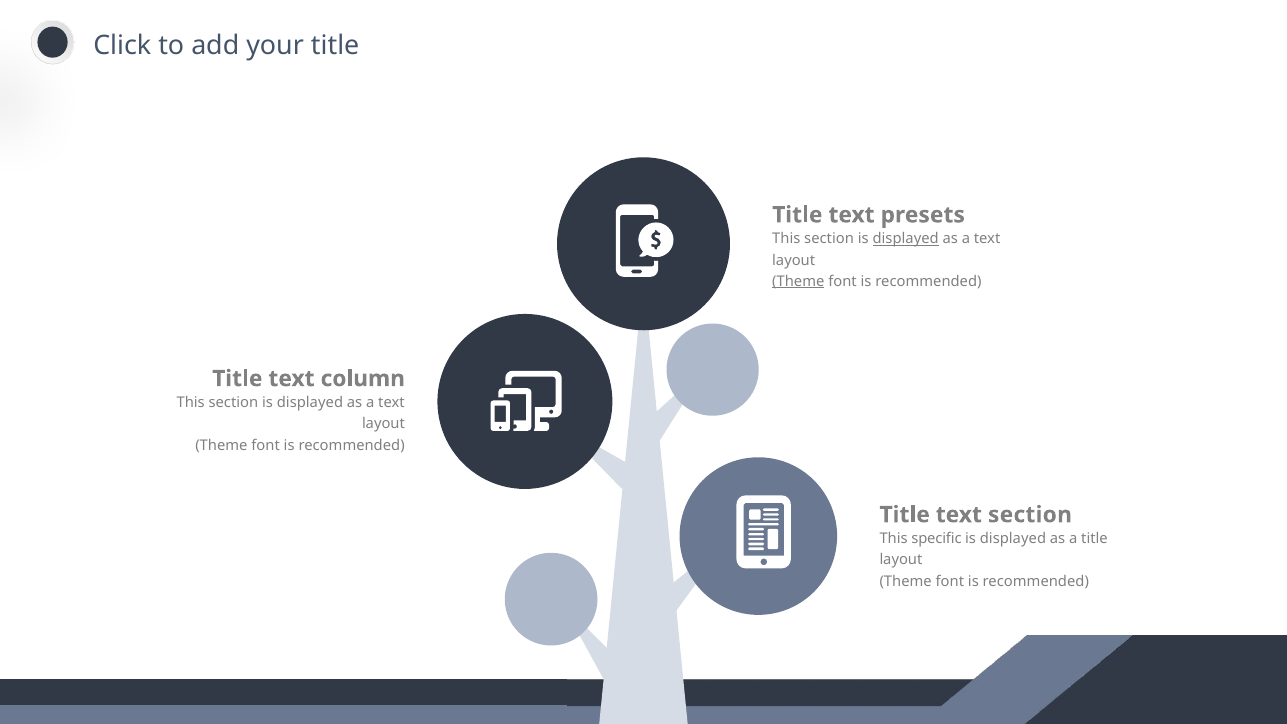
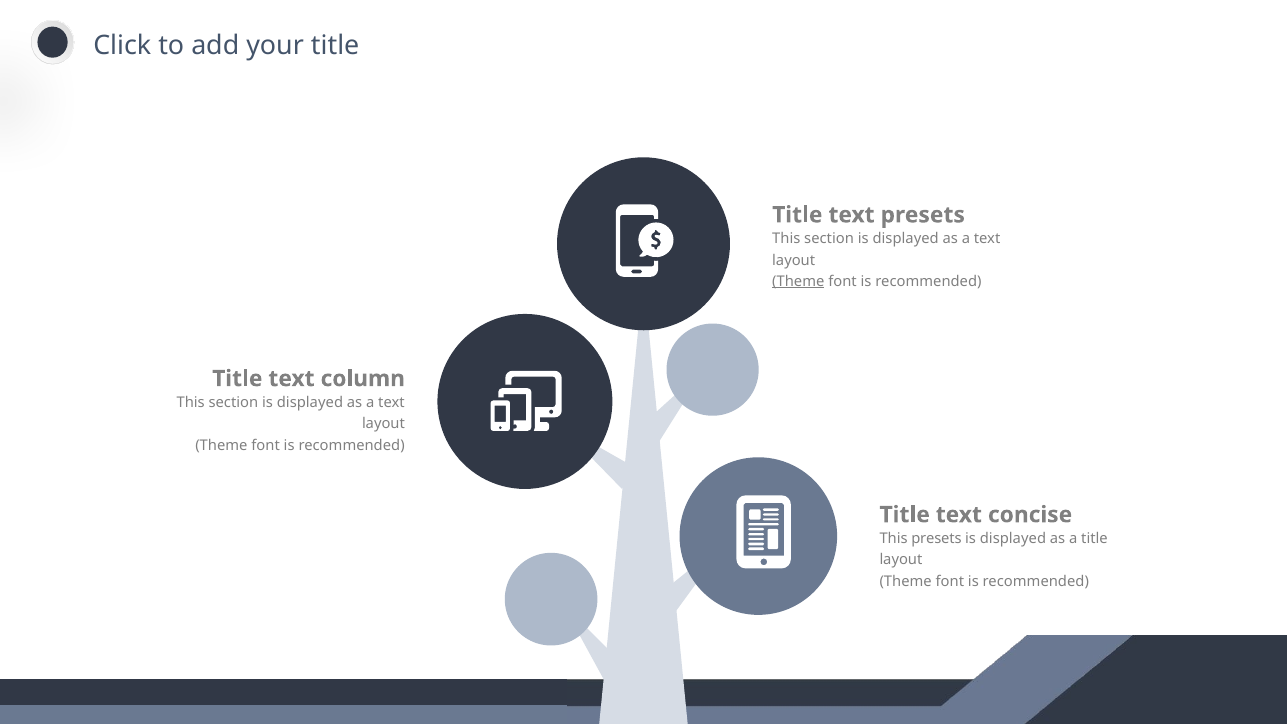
displayed underline: present -> none (906, 239)
text section: section -> concise (1030, 515)
This specific: specific -> presets (936, 539)
